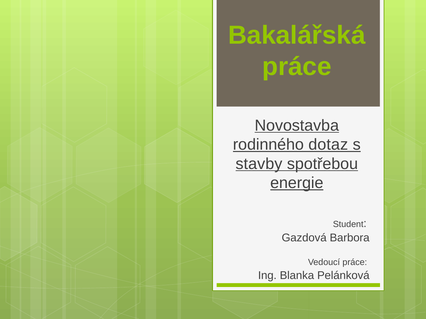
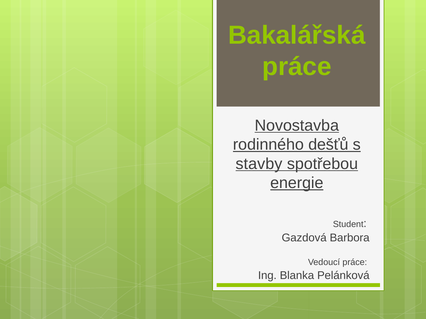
dotaz: dotaz -> dešťů (328, 145)
